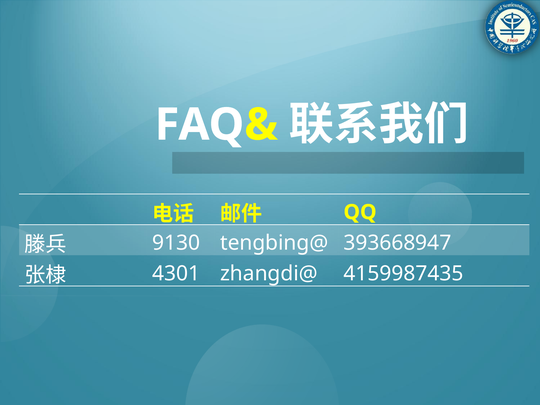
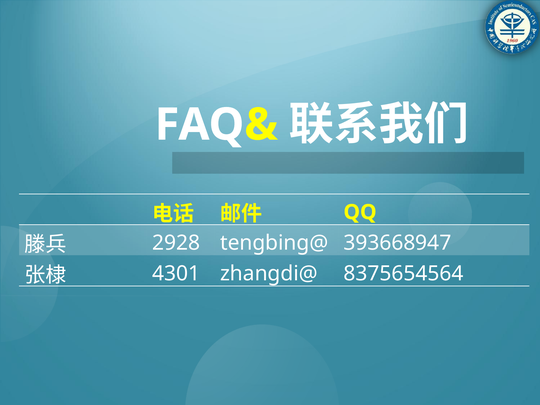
9130: 9130 -> 2928 (176, 243)
4159987435: 4159987435 -> 8375654564 (403, 273)
